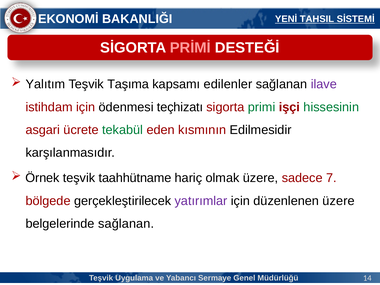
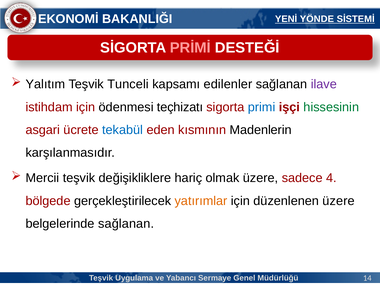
TAHSIL: TAHSIL -> YÖNDE (317, 19)
Taşıma: Taşıma -> Tunceli (128, 84)
primi colour: green -> blue (262, 107)
tekabül colour: green -> blue (123, 130)
Edilmesidir: Edilmesidir -> Madenlerin (261, 130)
Örnek: Örnek -> Mercii (42, 178)
taahhütname: taahhütname -> değişikliklere (135, 178)
7: 7 -> 4 (331, 178)
yatırımlar colour: purple -> orange (201, 201)
